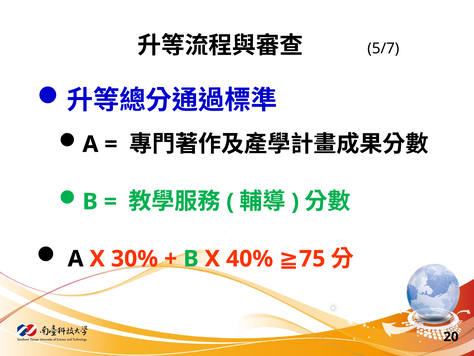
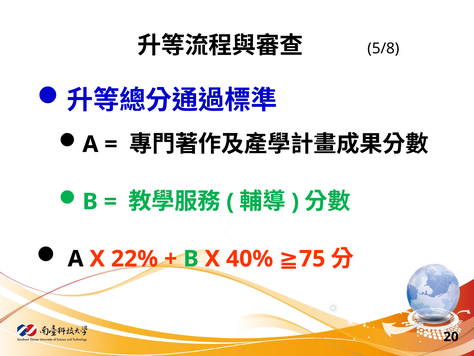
5/7: 5/7 -> 5/8 (383, 49)
30%: 30% -> 22% (135, 258)
